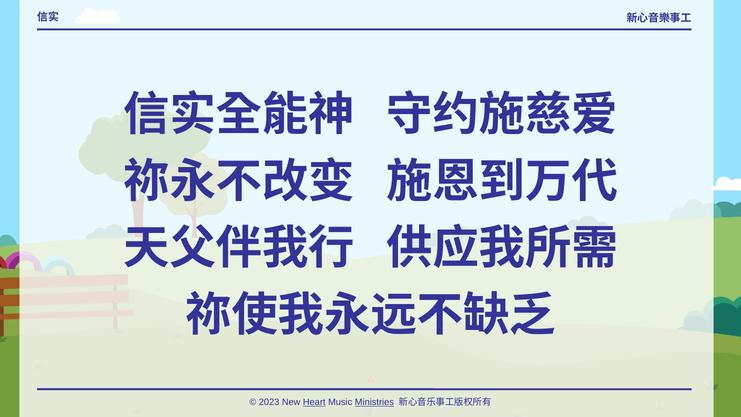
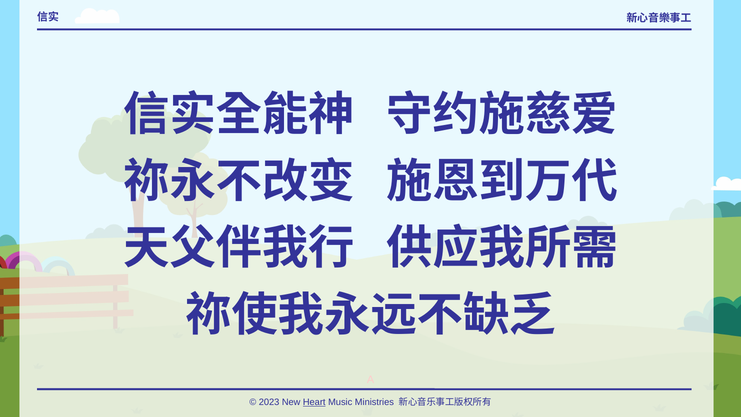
Ministries underline: present -> none (374, 402)
